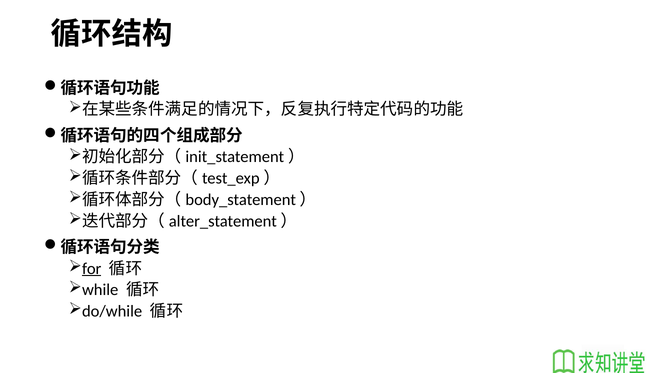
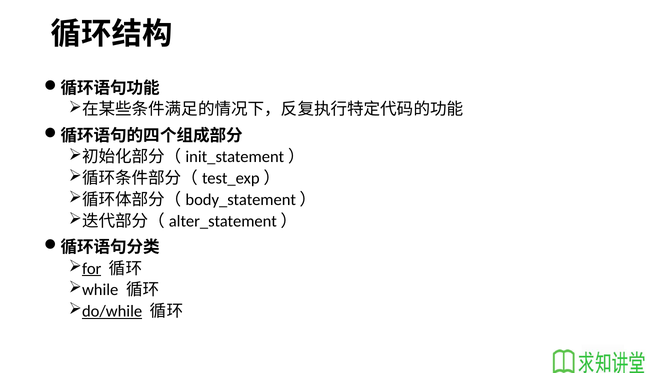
do/while underline: none -> present (112, 311)
